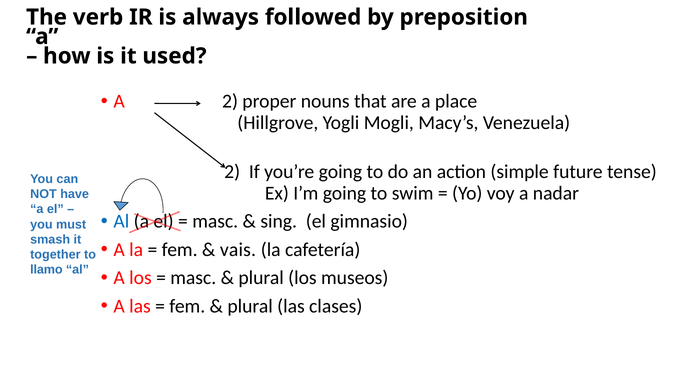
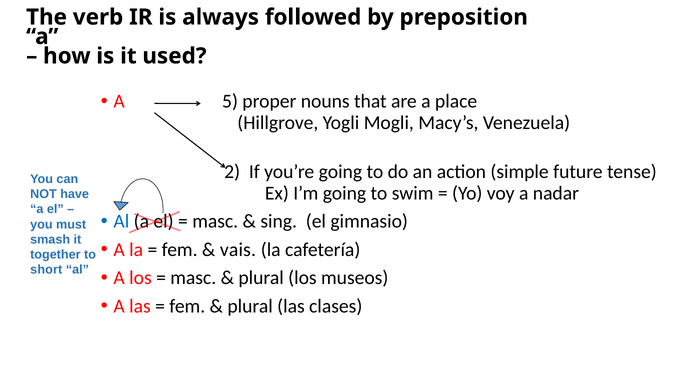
A 2: 2 -> 5 (230, 101)
llamo: llamo -> short (46, 270)
